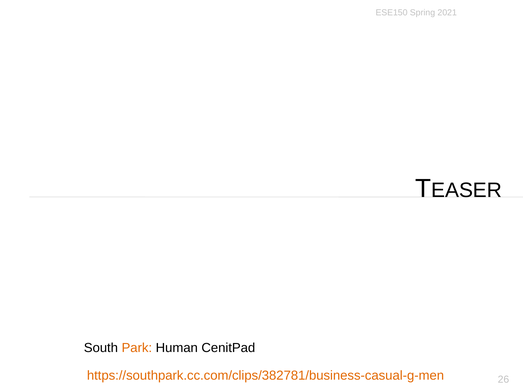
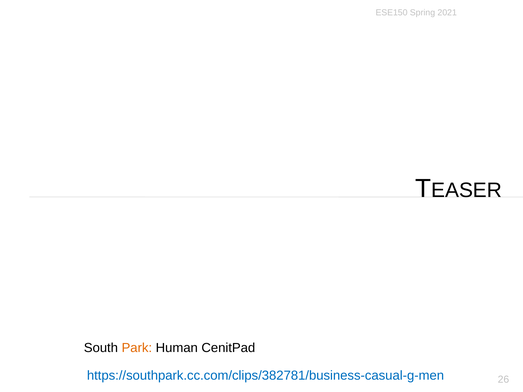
https://southpark.cc.com/clips/382781/business-casual-g-men colour: orange -> blue (265, 376)
